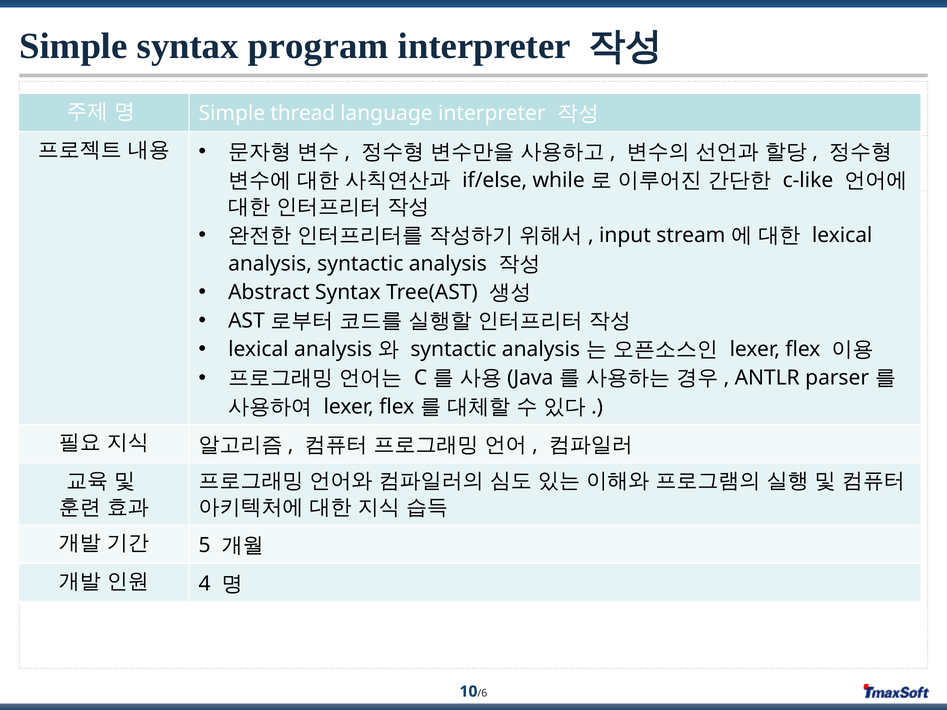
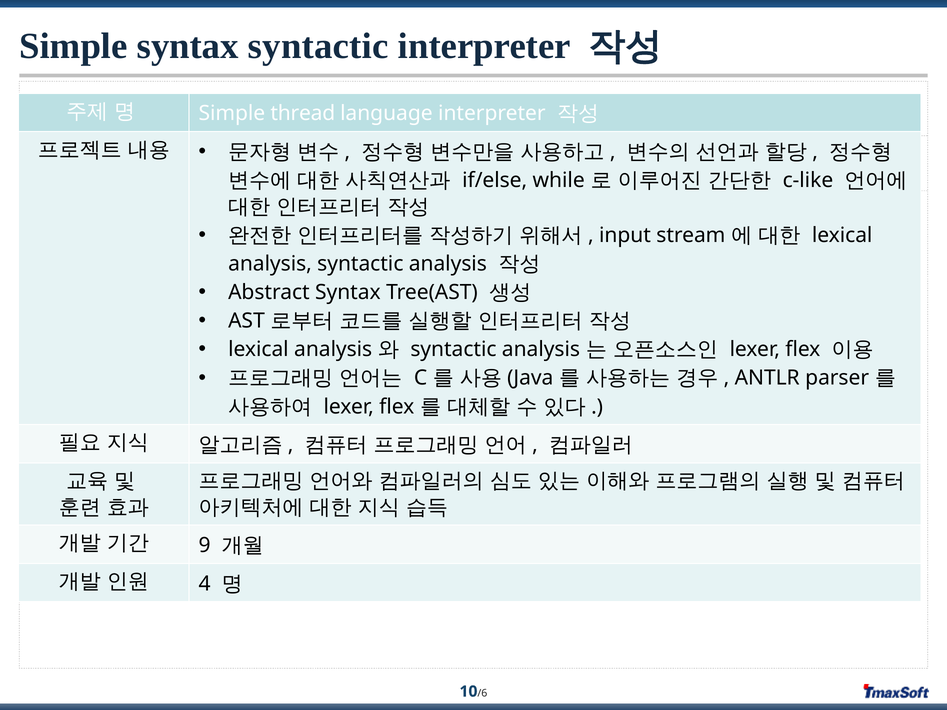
syntax program: program -> syntactic (318, 46)
5: 5 -> 9 (205, 545)
